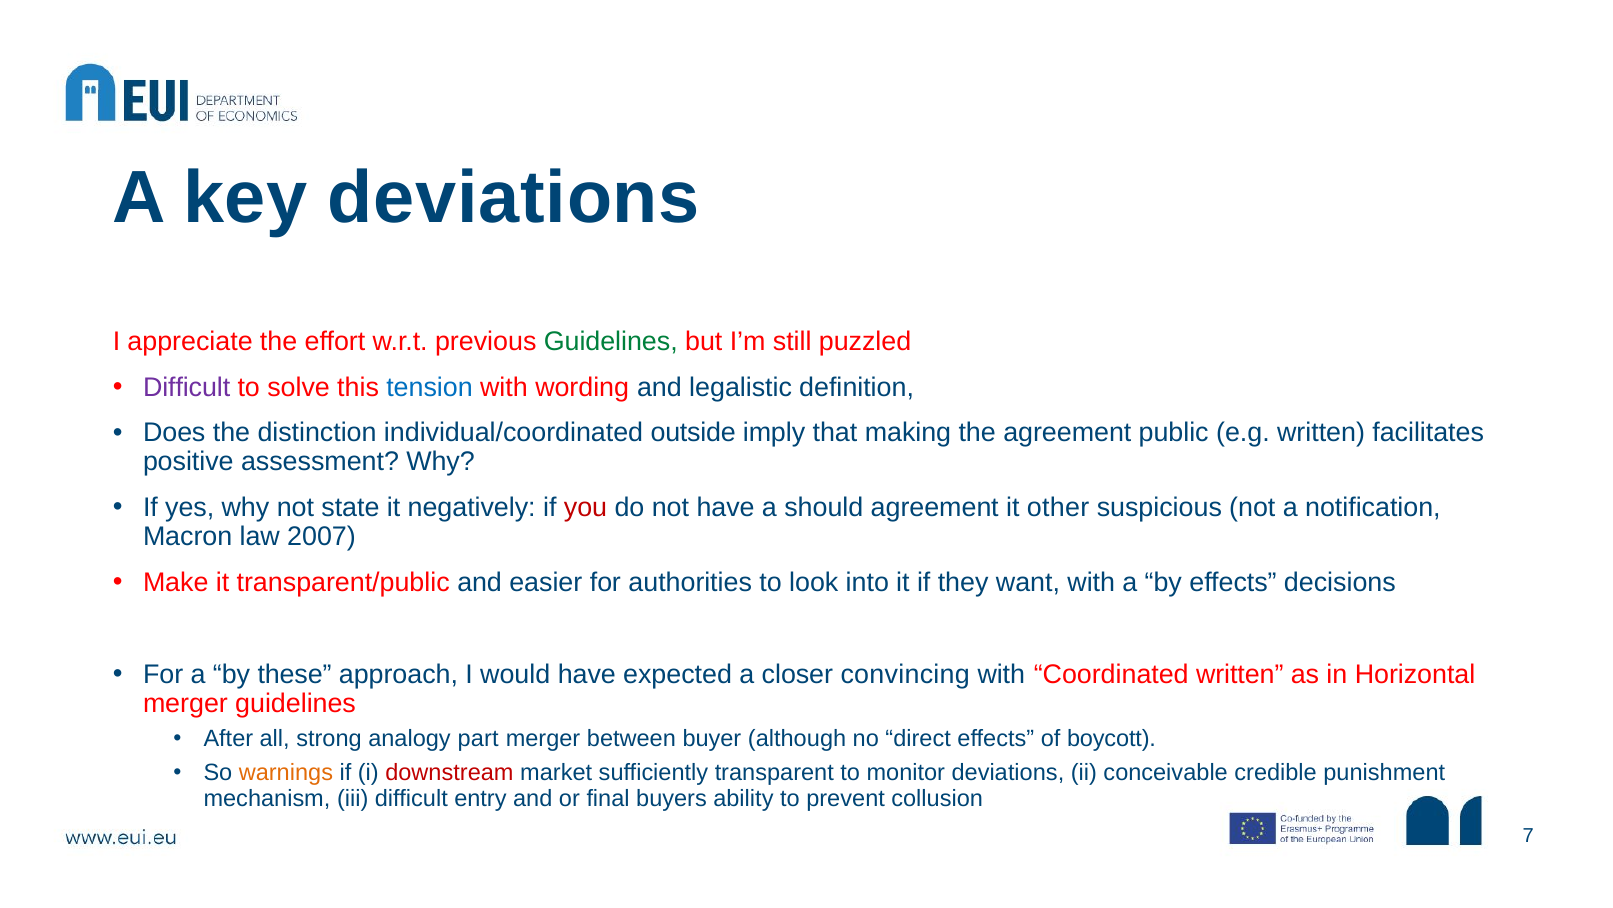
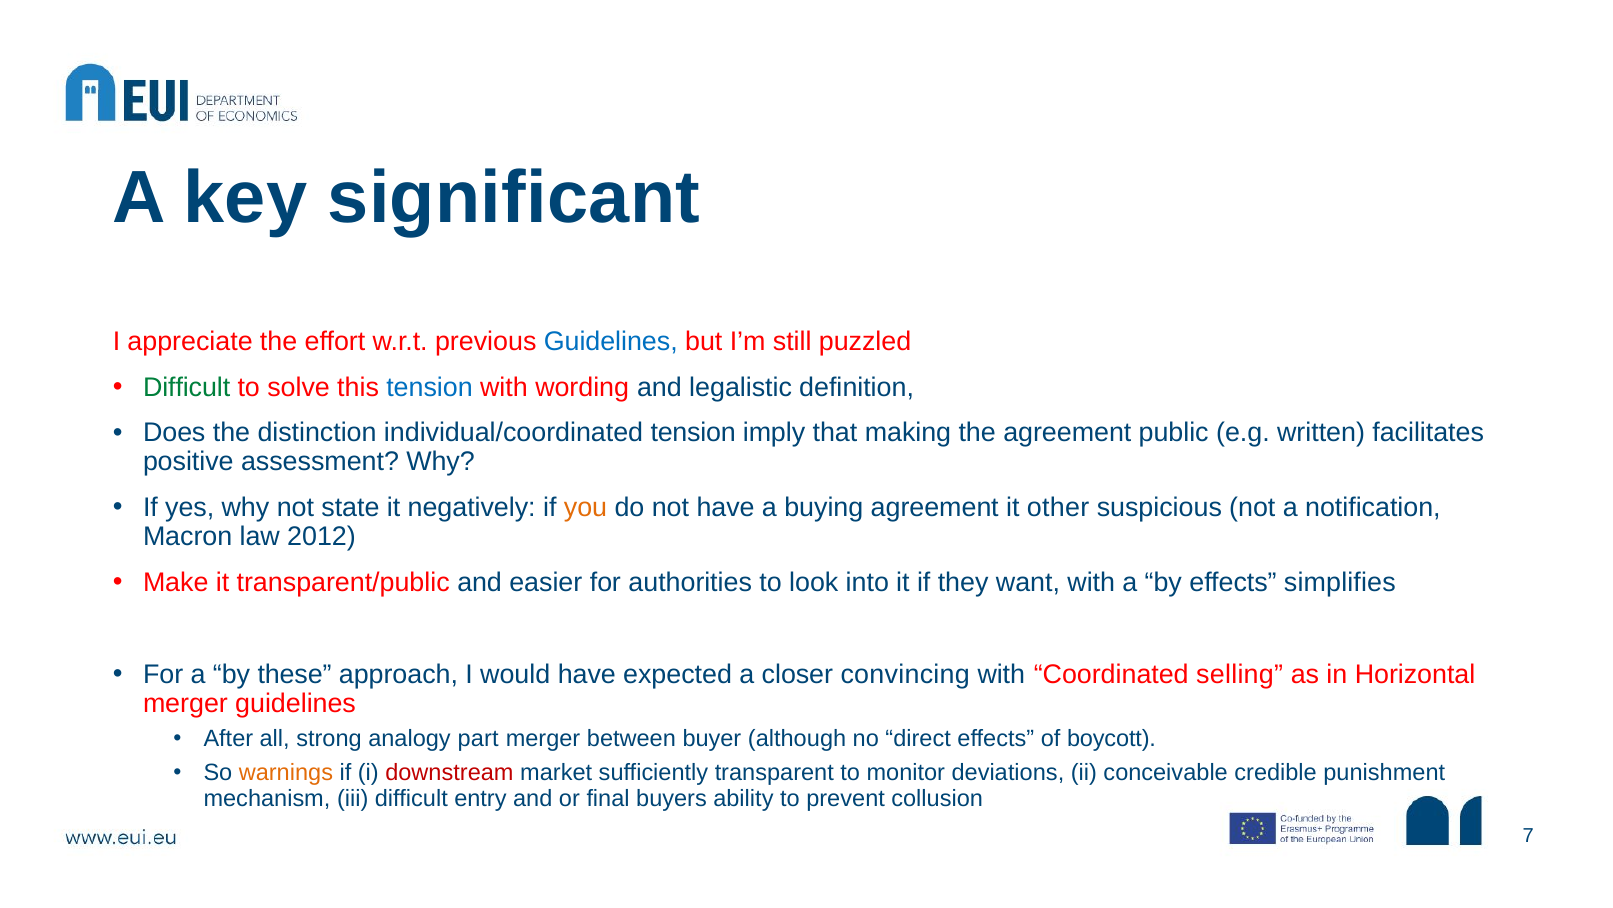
key deviations: deviations -> significant (514, 198)
Guidelines colour: green -> blue (611, 341)
Difficult colour: purple -> green (187, 387)
individual/coordinated outside: outside -> tension (693, 433)
you colour: red -> orange (586, 508)
should: should -> buying (824, 508)
2007: 2007 -> 2012 (322, 537)
decisions: decisions -> simplifies (1340, 582)
Coordinated written: written -> selling (1240, 674)
